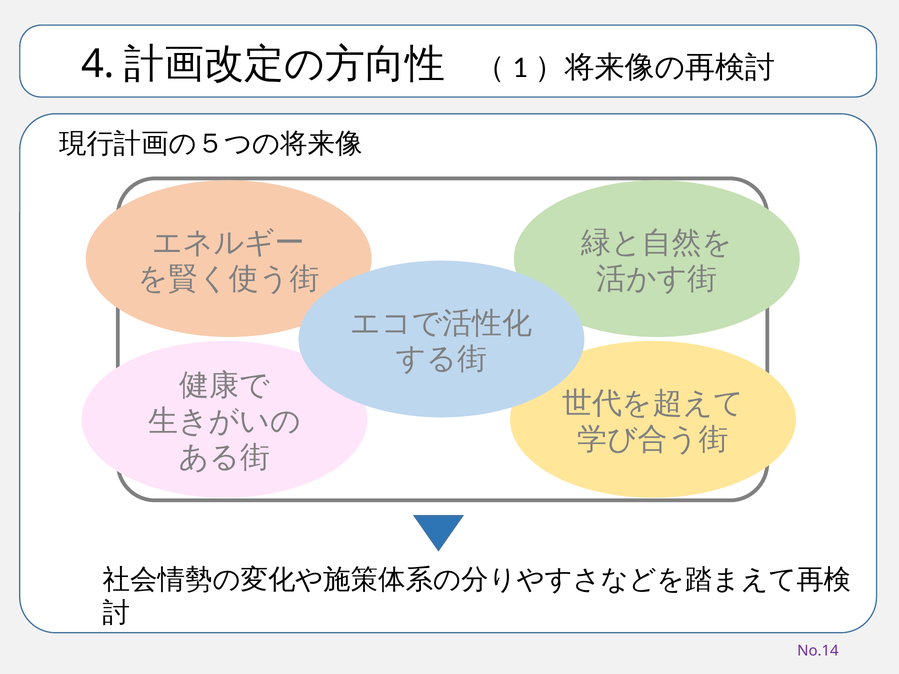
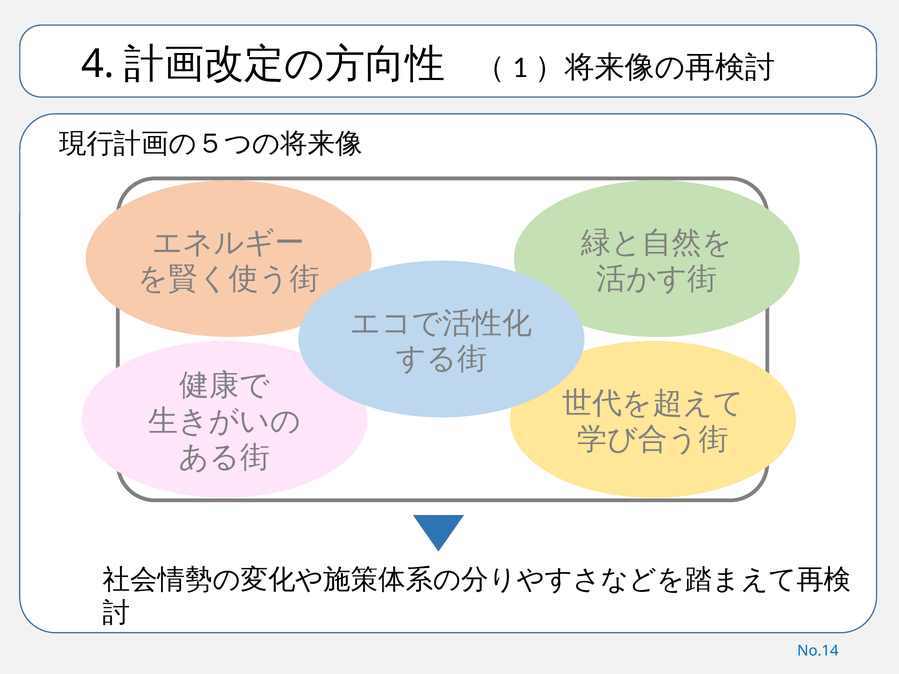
No.14 colour: purple -> blue (818, 651)
